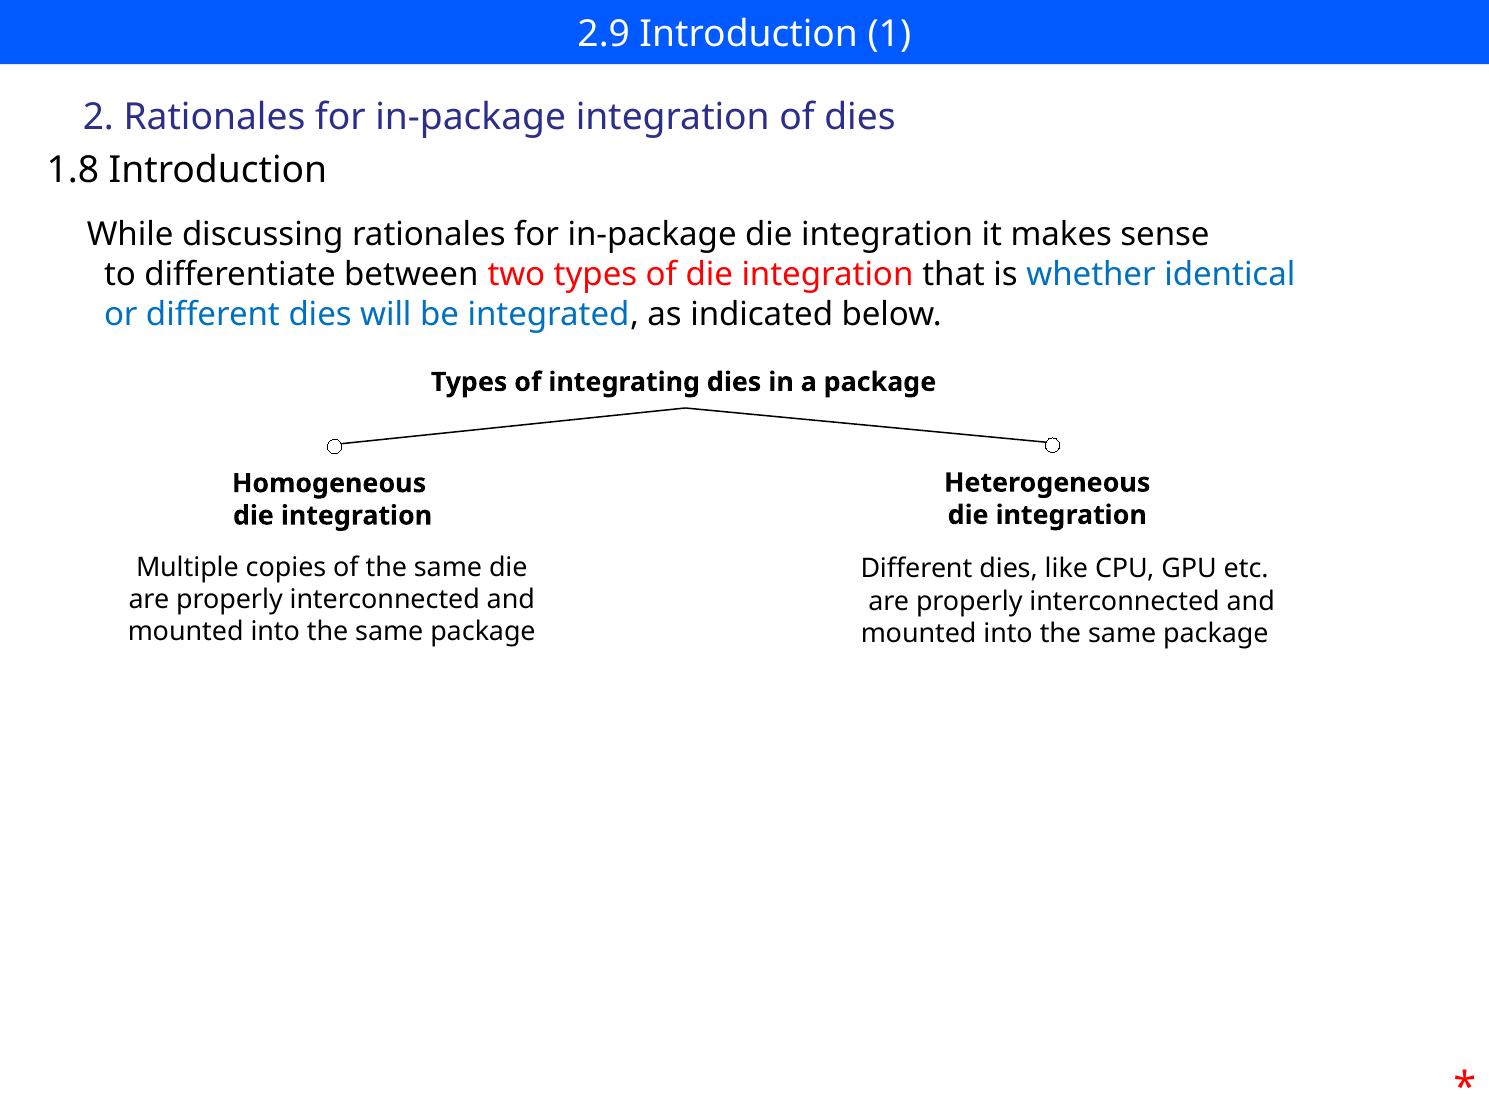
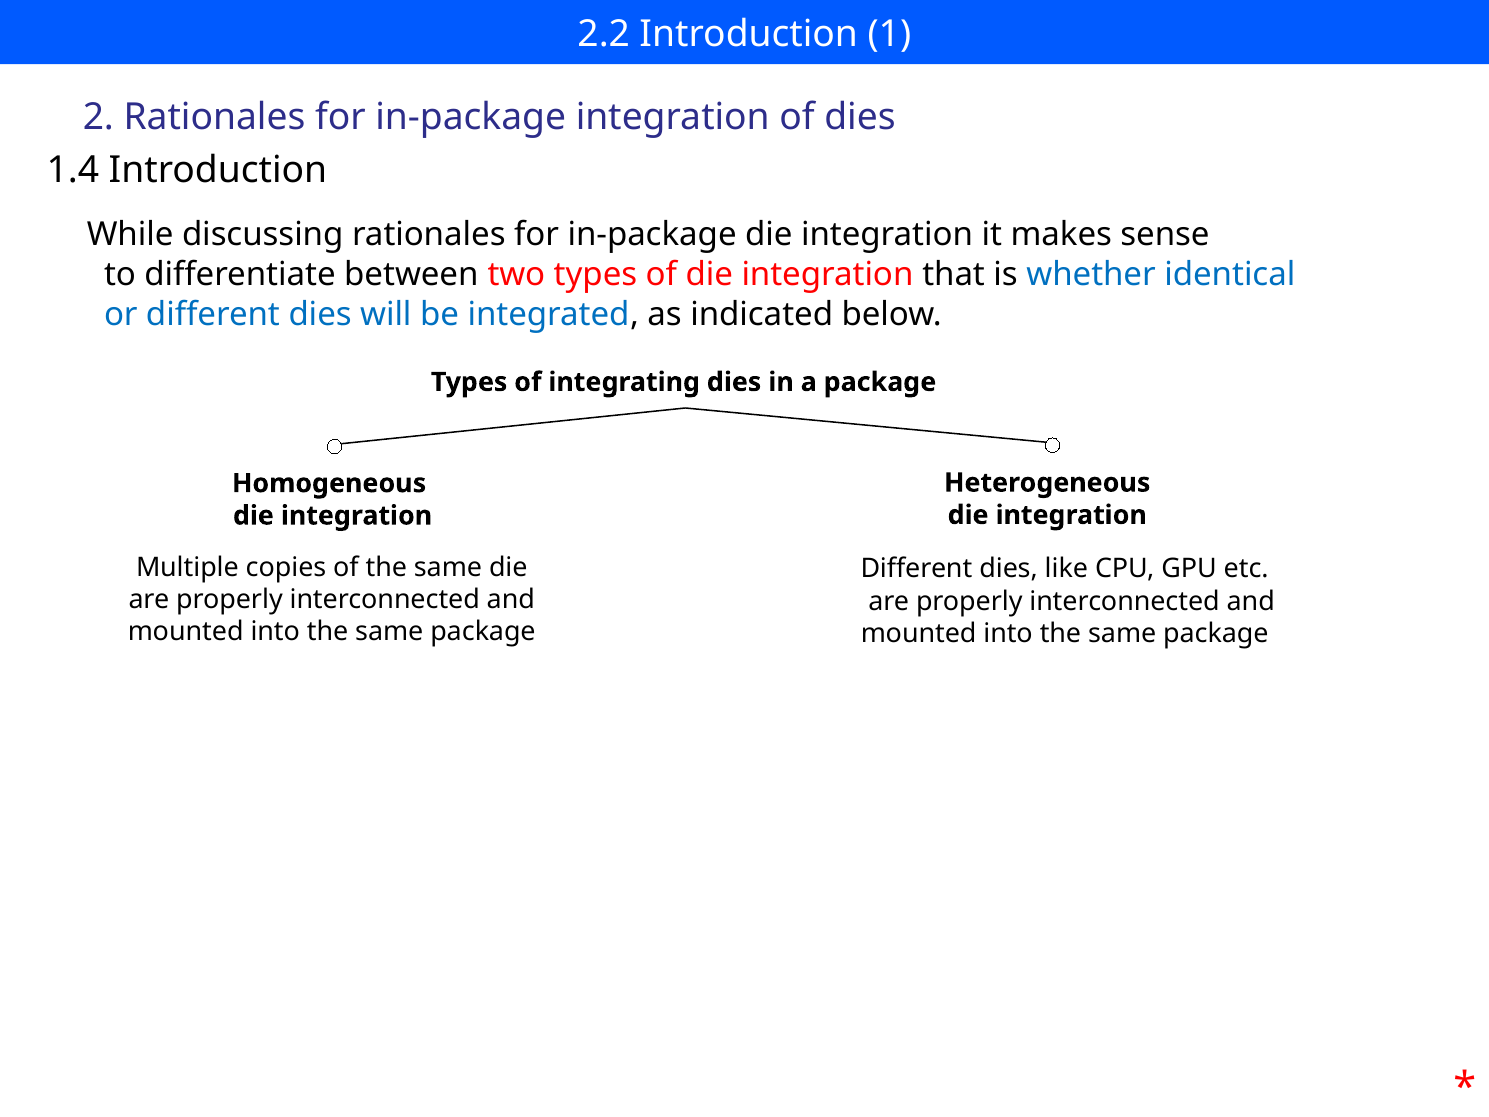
2.9: 2.9 -> 2.2 (604, 35)
1.8: 1.8 -> 1.4 (73, 170)
